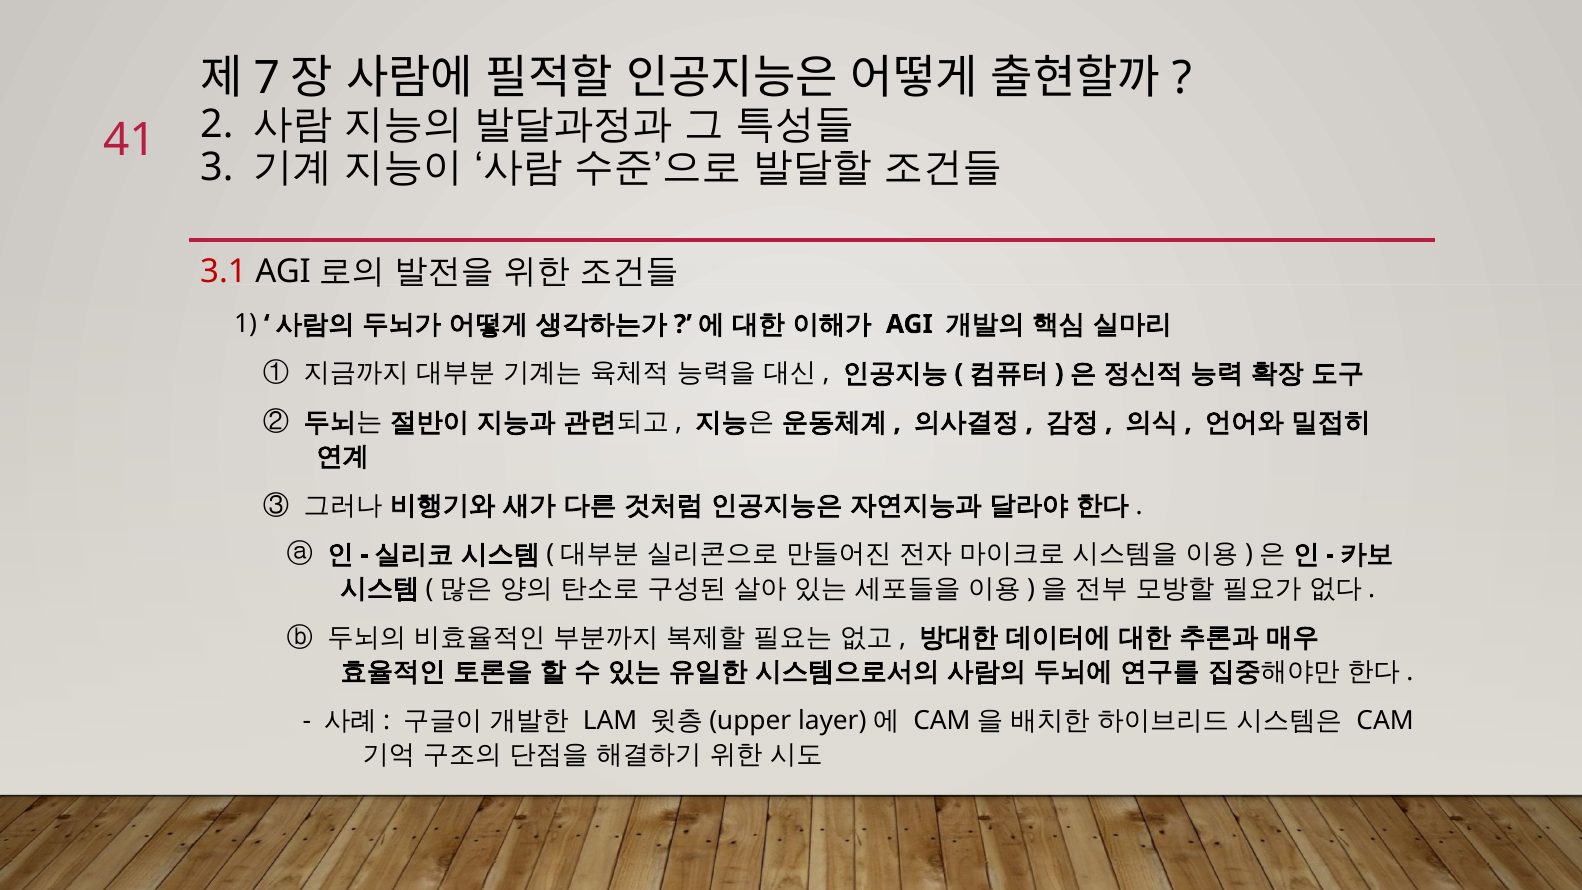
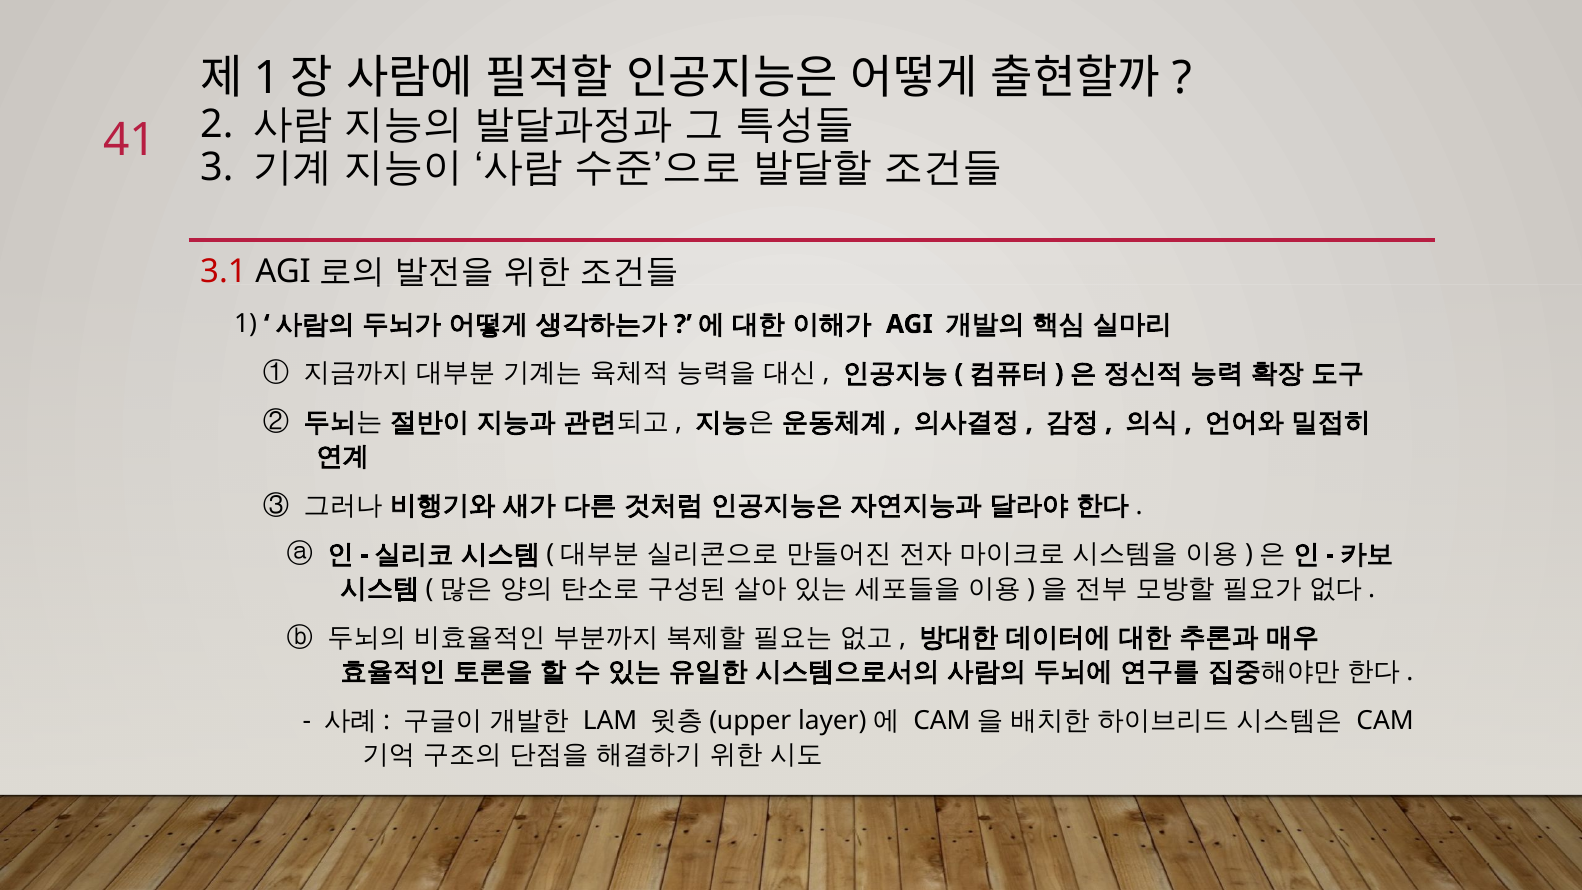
7: 7 -> 1 (267, 78)
